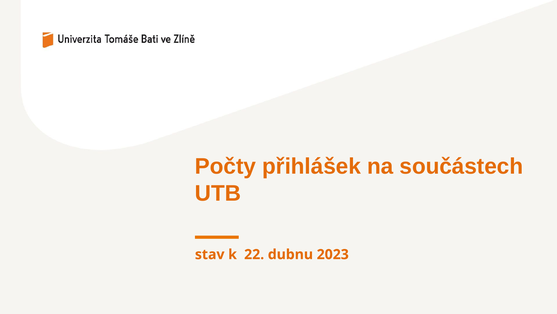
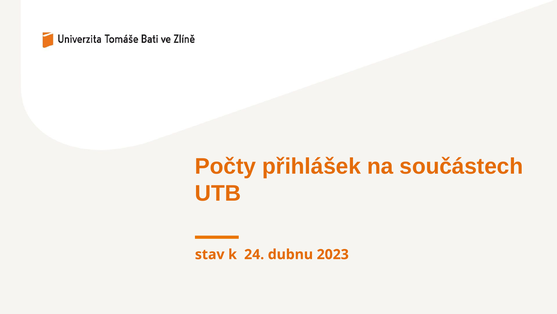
22: 22 -> 24 (254, 254)
